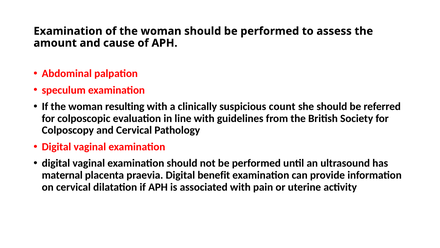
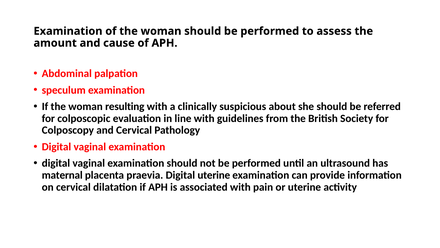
count: count -> about (282, 106)
Digital benefit: benefit -> uterine (214, 175)
